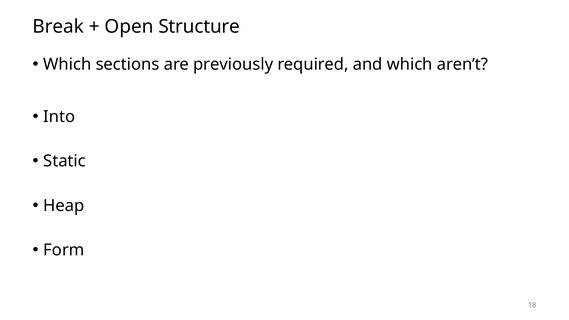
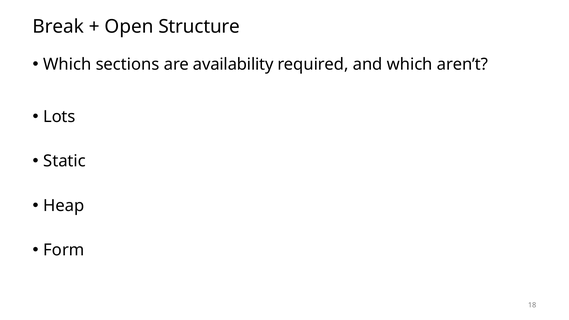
previously: previously -> availability (233, 64)
Into: Into -> Lots (59, 117)
